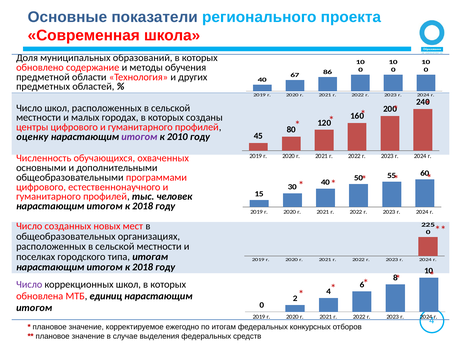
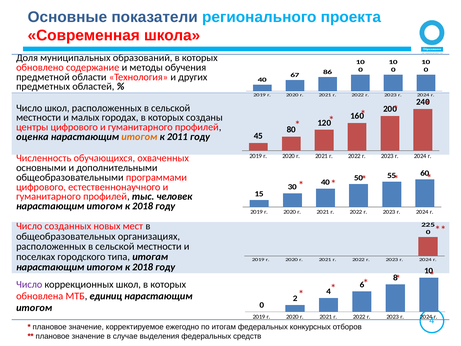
оценку: оценку -> оценка (32, 137)
итогом colour: purple -> orange (139, 137)
2010: 2010 -> 2011 (177, 137)
